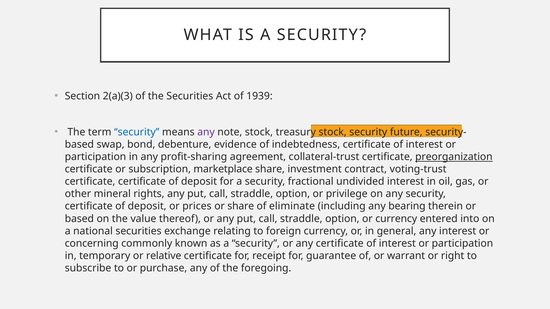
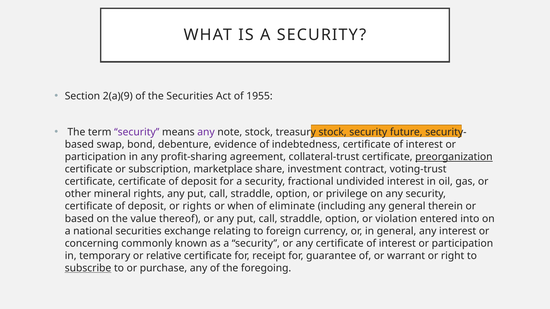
2(a)(3: 2(a)(3 -> 2(a)(9 (118, 96)
1939: 1939 -> 1955 (259, 96)
security colour: blue -> purple (137, 132)
or prices: prices -> rights (197, 207)
or share: share -> when (241, 207)
any bearing: bearing -> general (407, 207)
or currency: currency -> violation (396, 219)
subscribe underline: none -> present (88, 268)
